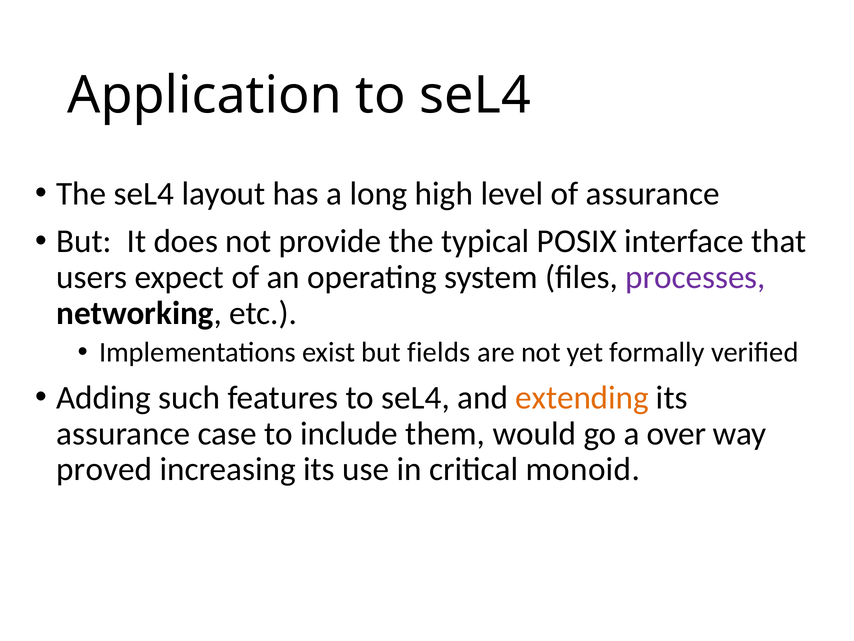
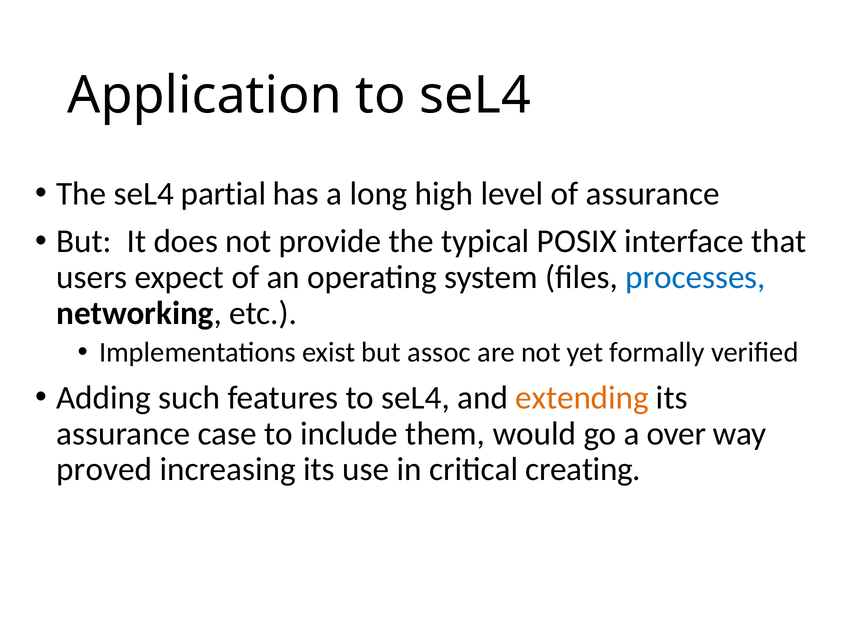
layout: layout -> partial (224, 193)
processes colour: purple -> blue (696, 277)
fields: fields -> assoc (439, 352)
monoid: monoid -> creating (583, 469)
